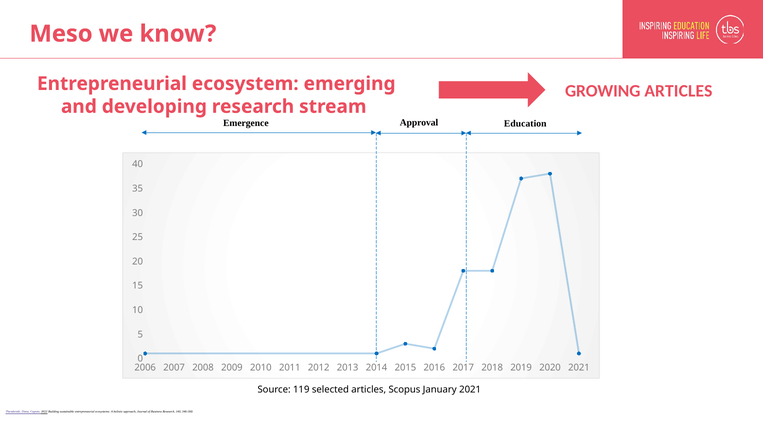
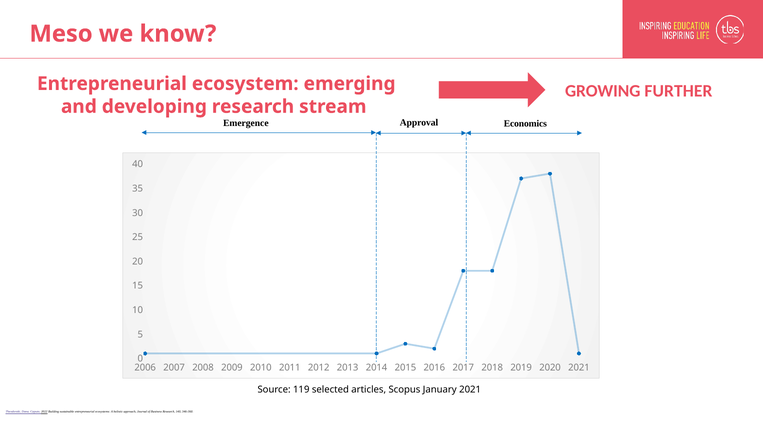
ARTICLES: ARTICLES -> FURTHER (678, 91)
Education: Education -> Economics (525, 124)
